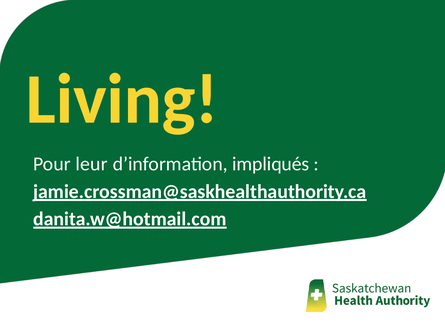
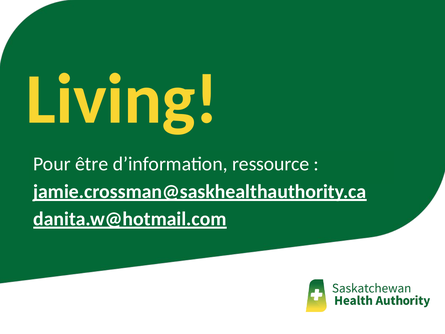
leur: leur -> être (92, 164)
impliqués: impliqués -> ressource (271, 164)
